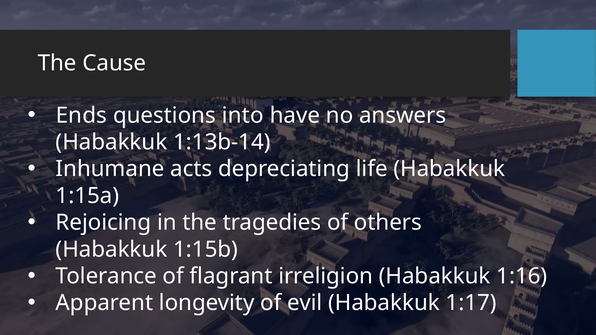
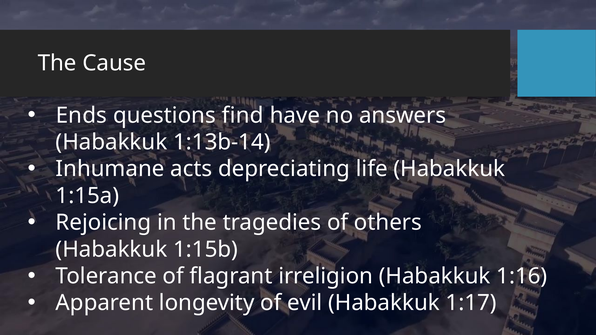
into: into -> find (243, 115)
